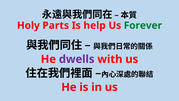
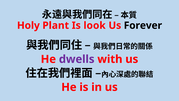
Parts: Parts -> Plant (56, 25)
help: help -> look (95, 25)
Forever colour: green -> black (143, 25)
